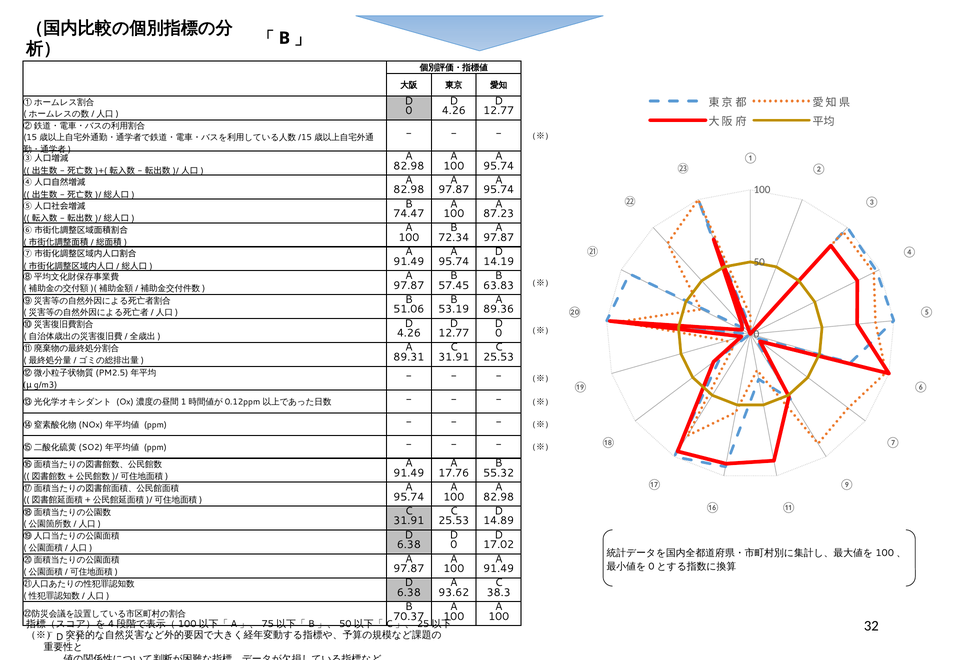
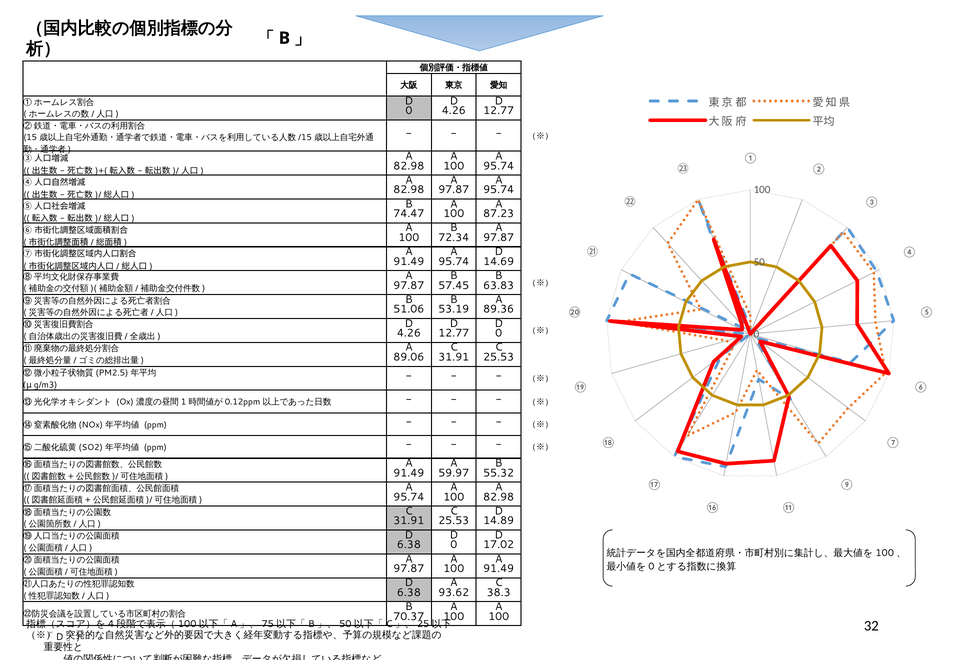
14.19: 14.19 -> 14.69 (499, 261)
89.31: 89.31 -> 89.06 (409, 357)
17.76: 17.76 -> 59.97 (454, 473)
